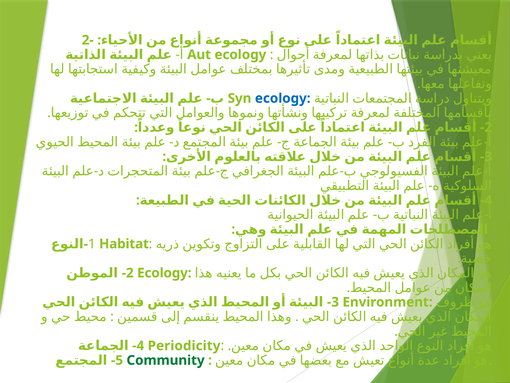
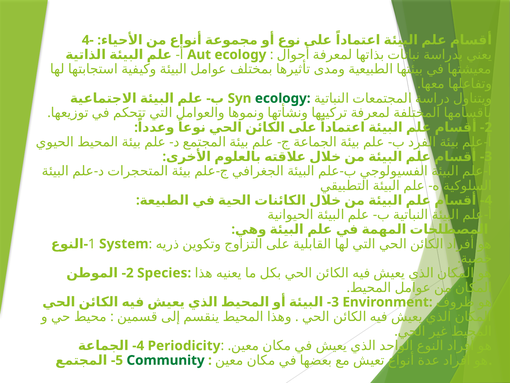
2-: 2- -> 4- (88, 40)
ecology colour: blue -> green (283, 98)
Habitat: Habitat -> System (124, 244)
Ecology: Ecology -> Species (164, 273)
